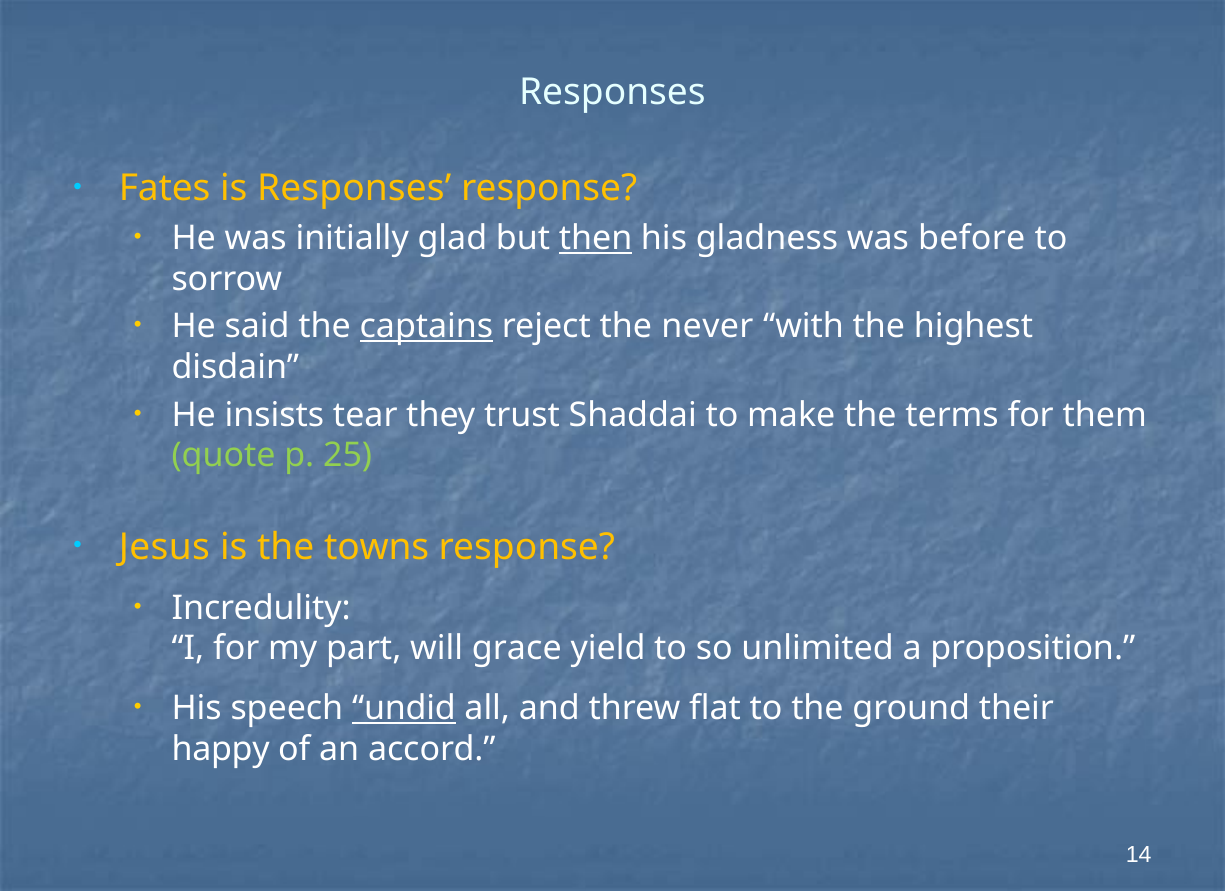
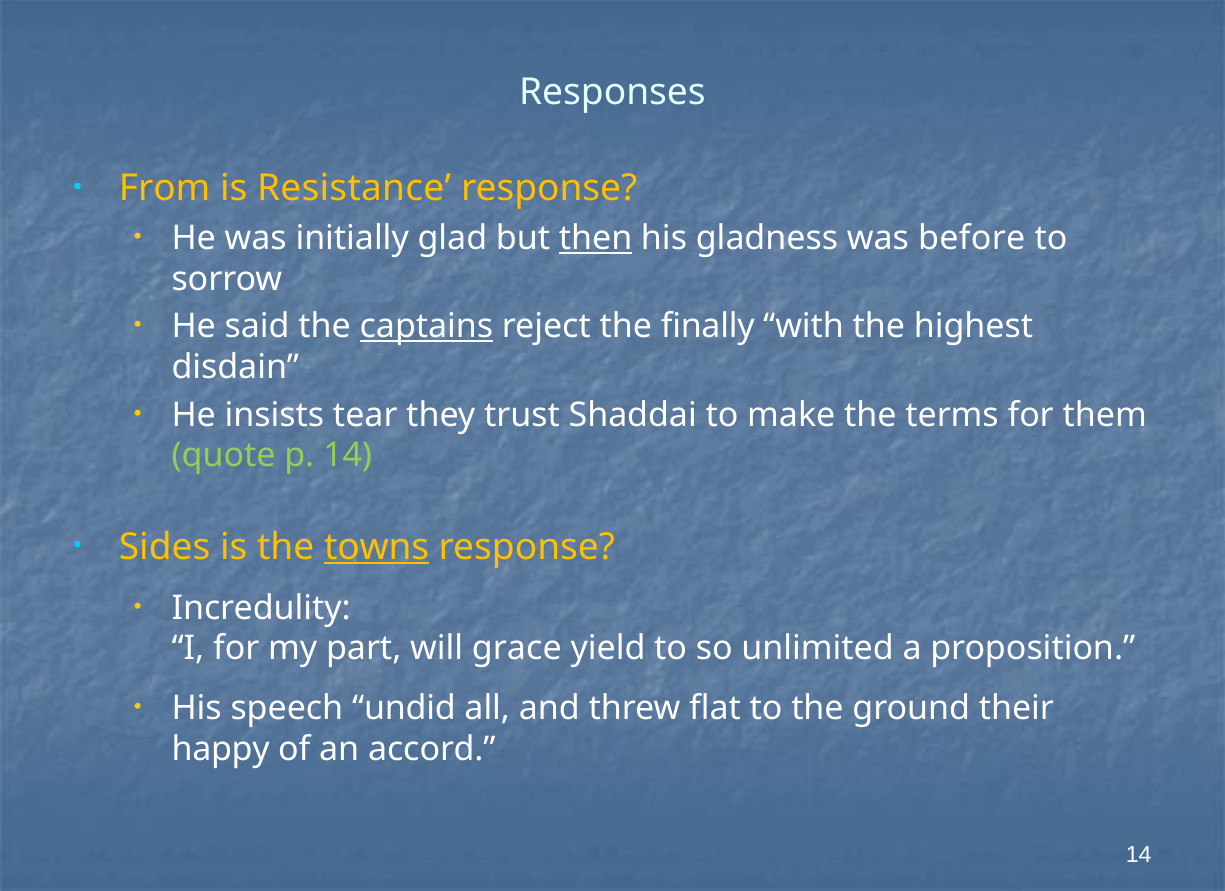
Fates: Fates -> From (165, 189)
is Responses: Responses -> Resistance (354, 189)
never: never -> finally (708, 326)
p 25: 25 -> 14 (348, 456)
Jesus: Jesus -> Sides (165, 547)
towns underline: none -> present (377, 547)
undid underline: present -> none (404, 708)
